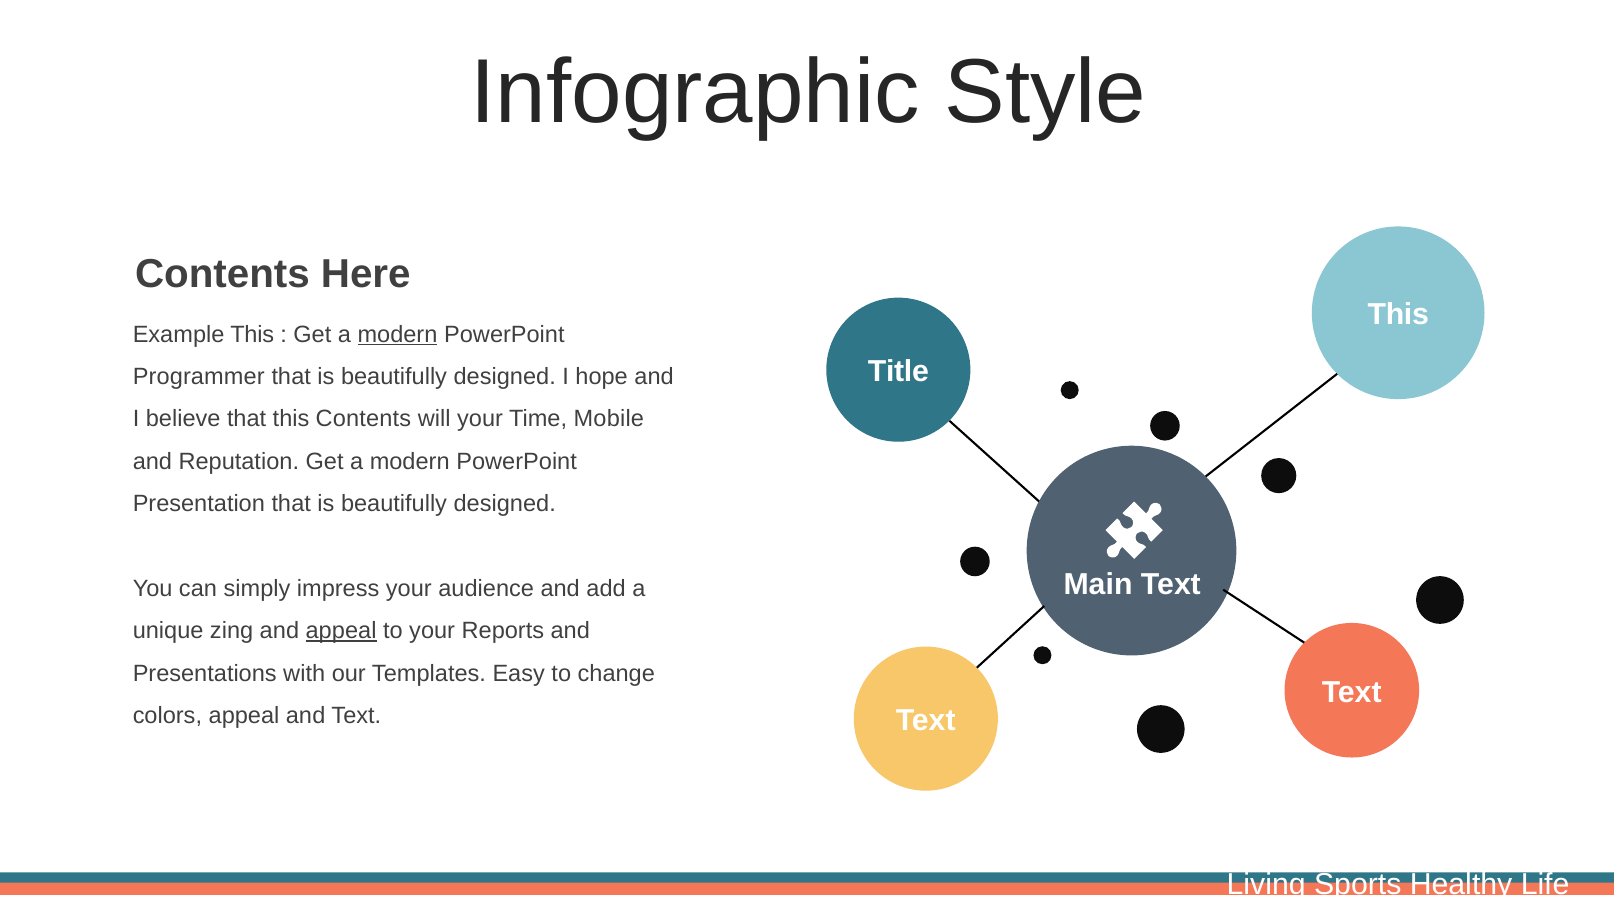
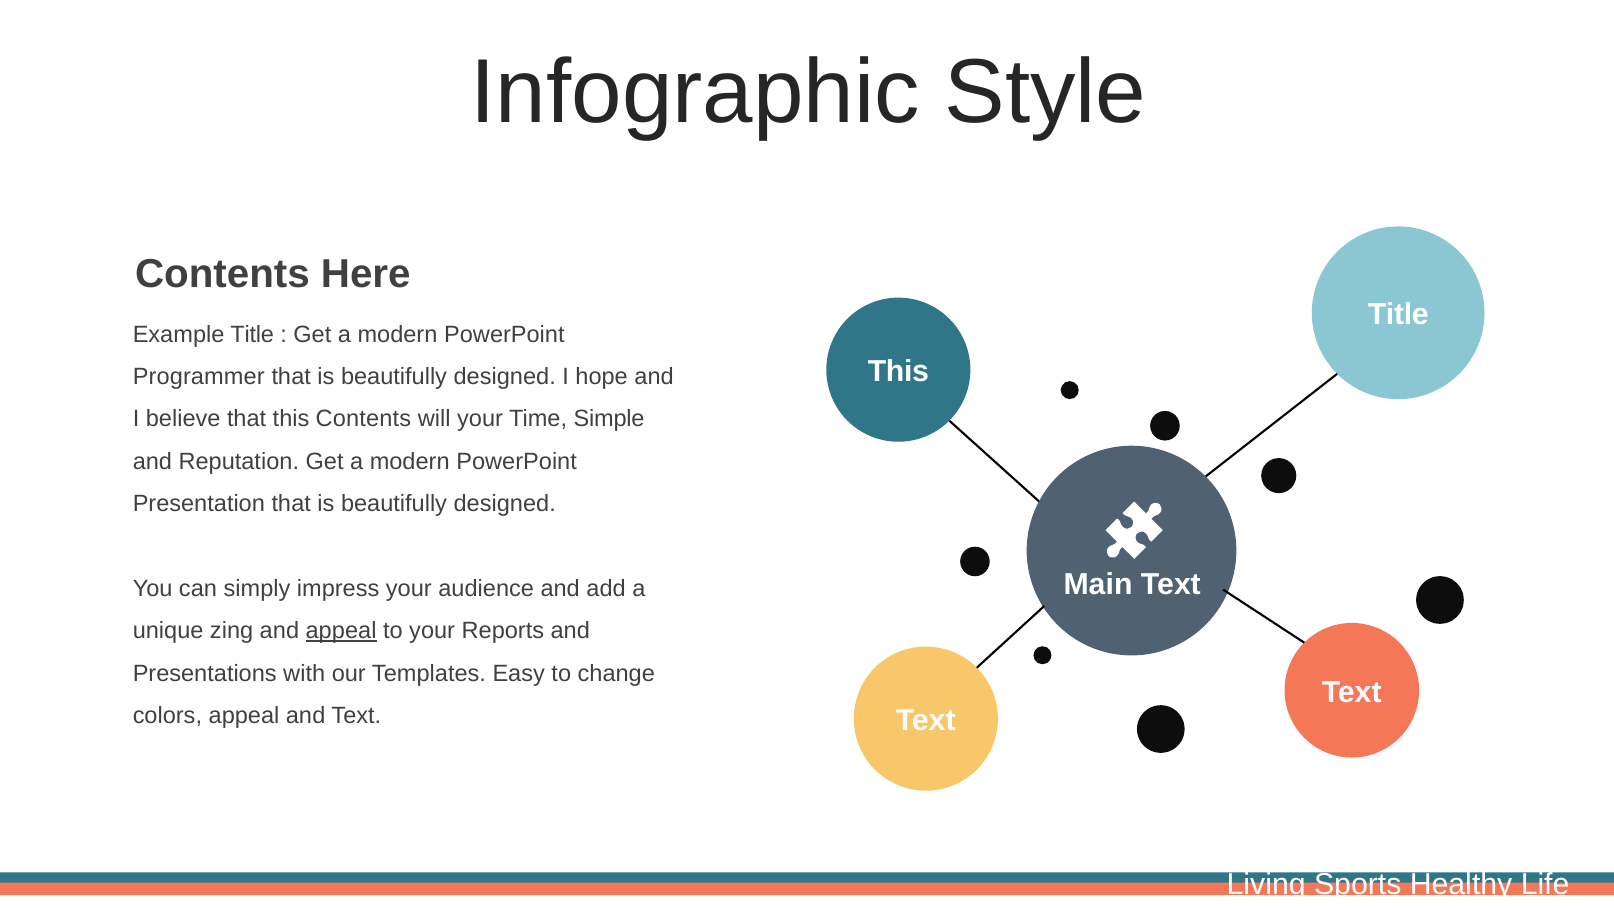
This: This -> Title (1398, 315)
Example This: This -> Title (252, 334)
modern underline: present -> none (398, 334)
Title: Title -> This (898, 372)
Mobile: Mobile -> Simple (609, 419)
